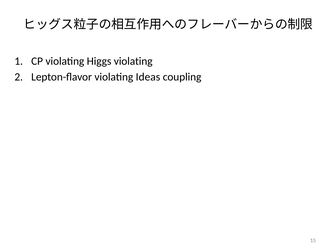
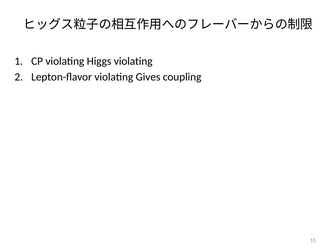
Ideas: Ideas -> Gives (148, 77)
